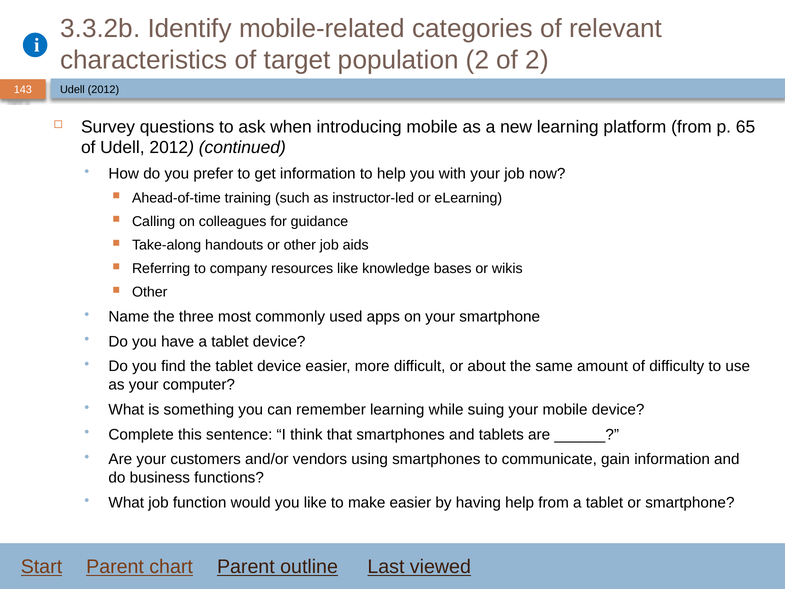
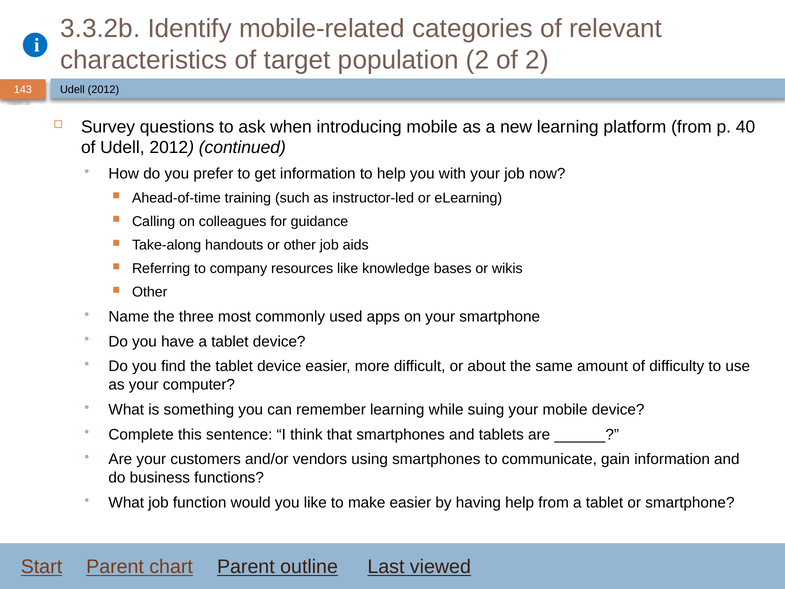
65: 65 -> 40 (746, 127)
